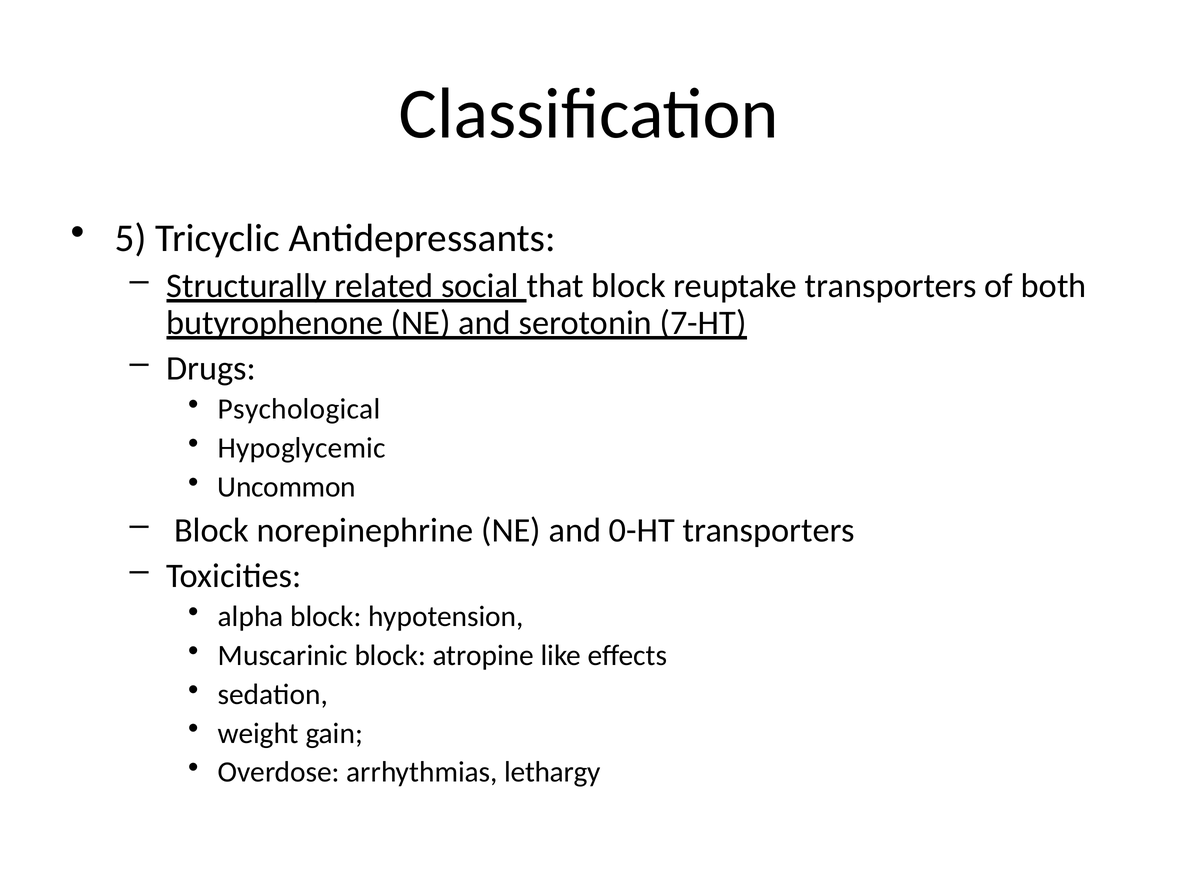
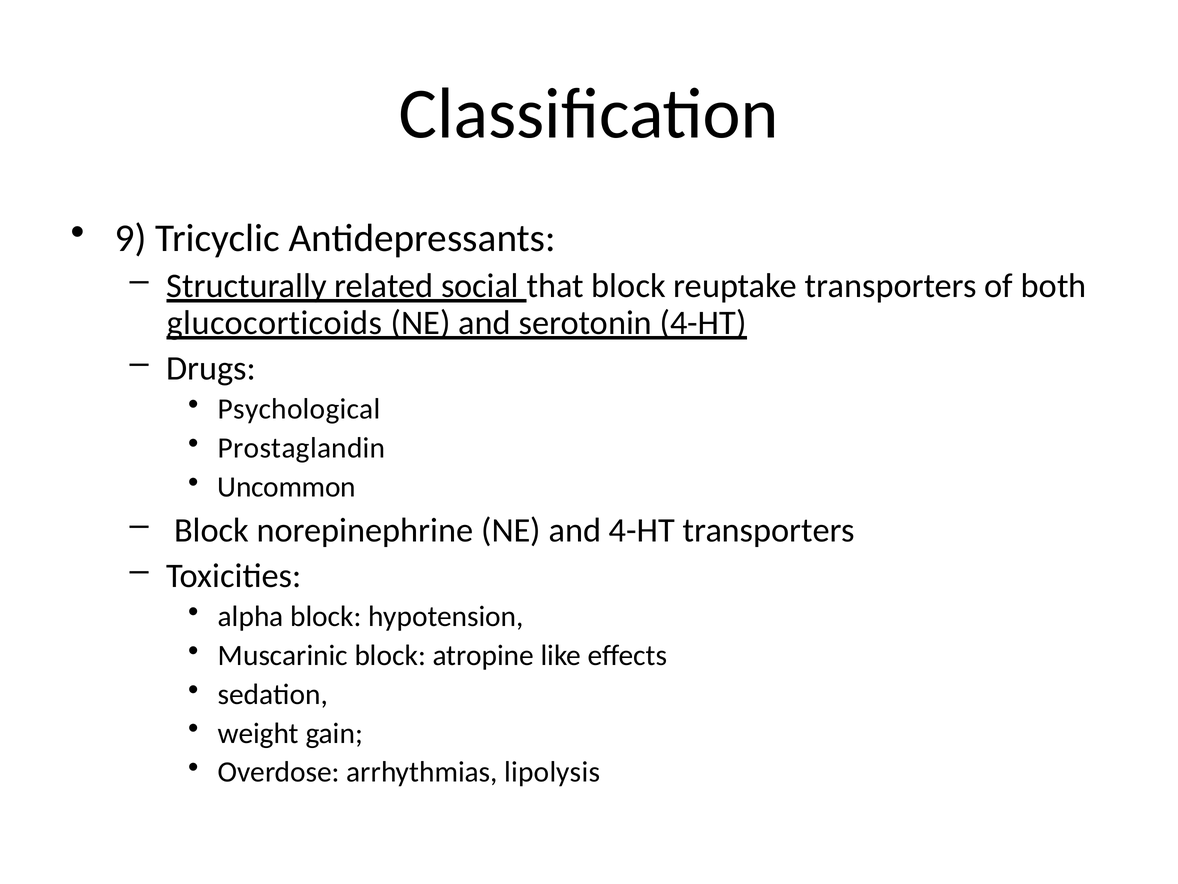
5: 5 -> 9 (131, 238)
butyrophenone: butyrophenone -> glucocorticoids (275, 323)
serotonin 7-HT: 7-HT -> 4-HT (703, 323)
Hypoglycemic: Hypoglycemic -> Prostaglandin (302, 448)
and 0-HT: 0-HT -> 4-HT (642, 530)
lethargy: lethargy -> lipolysis (552, 772)
